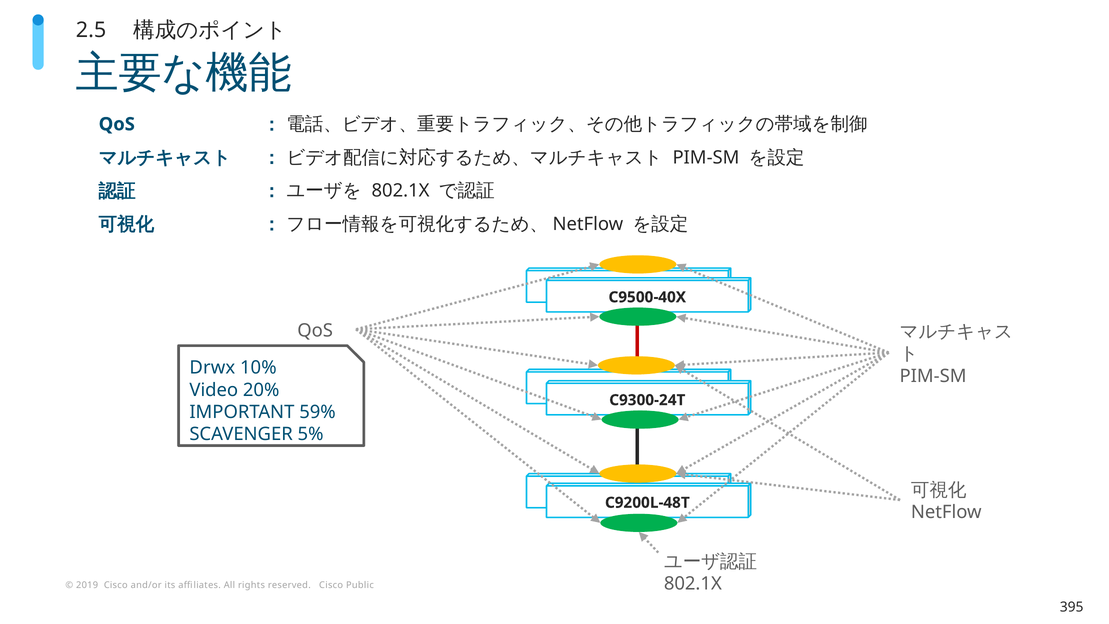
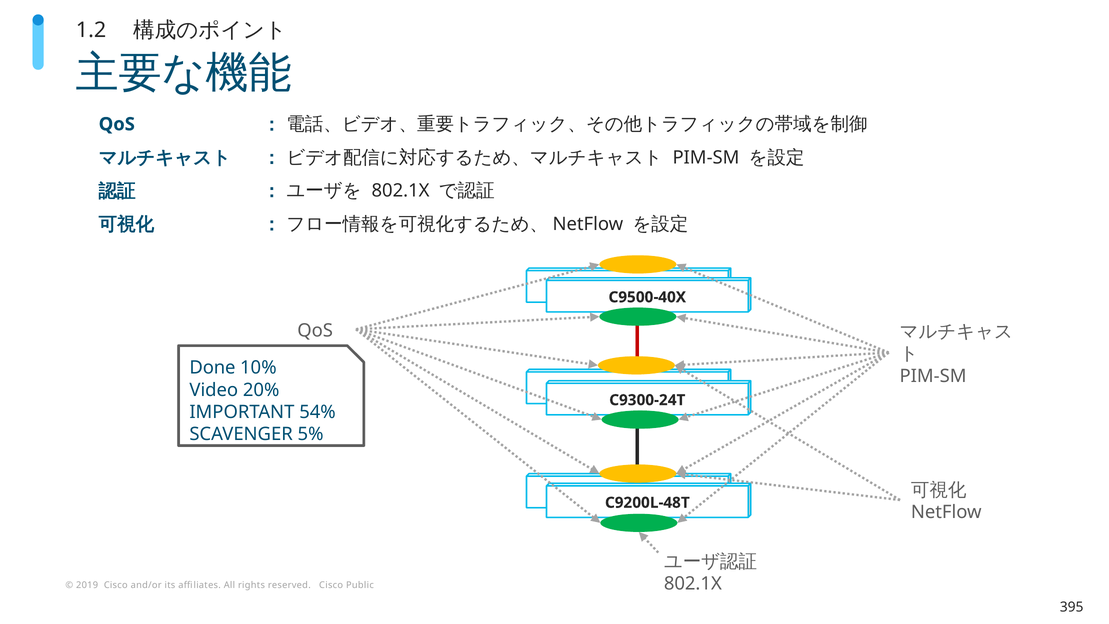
2.5: 2.5 -> 1.2 (91, 30)
Drwx: Drwx -> Done (212, 368)
59%: 59% -> 54% (317, 412)
